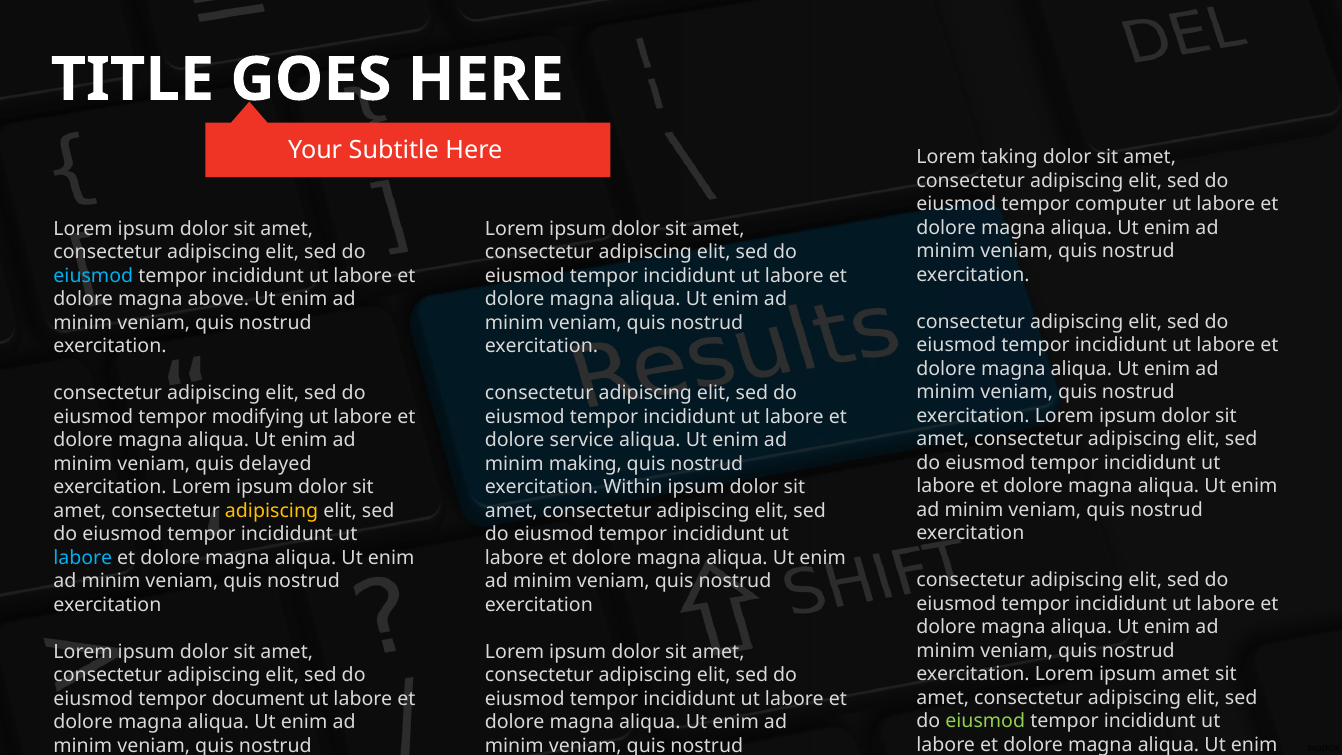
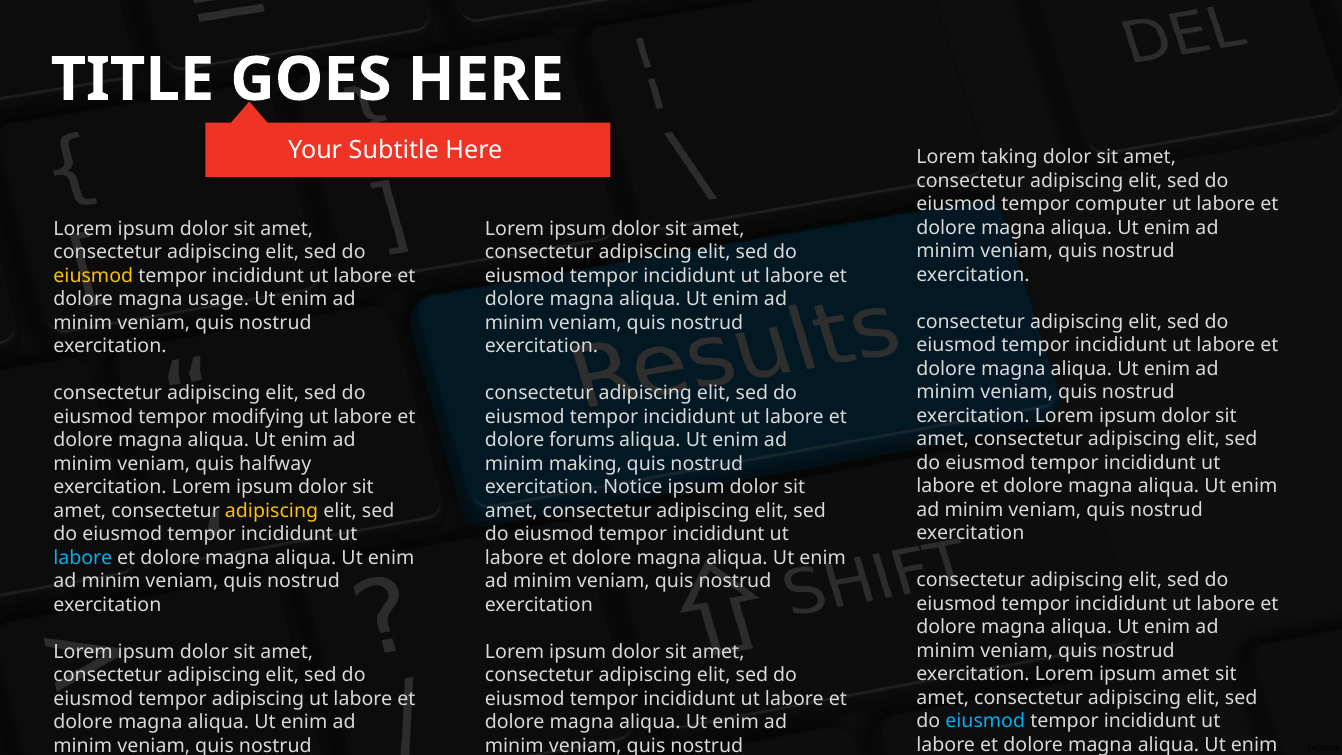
eiusmod colour: light blue -> yellow (93, 276)
above: above -> usage (218, 299)
service: service -> forums (582, 440)
delayed: delayed -> halfway (275, 463)
Within: Within -> Notice (633, 487)
tempor document: document -> adipiscing (258, 698)
eiusmod colour: light green -> light blue (985, 721)
